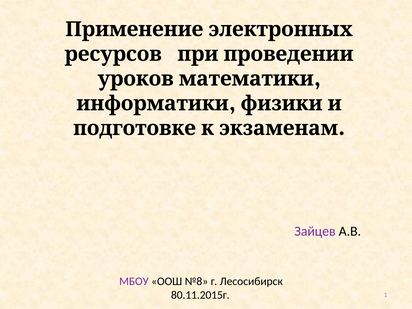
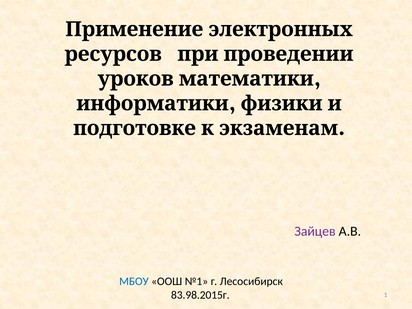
МБОУ colour: purple -> blue (134, 281)
№8: №8 -> №1 (196, 281)
80.11.2015г: 80.11.2015г -> 83.98.2015г (200, 295)
